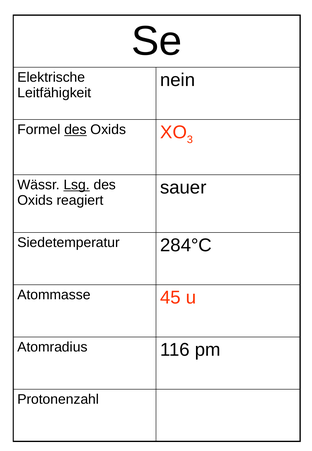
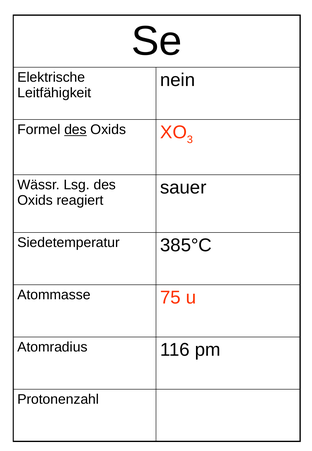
Lsg underline: present -> none (77, 185)
284°C: 284°C -> 385°C (186, 245)
45: 45 -> 75 (170, 297)
